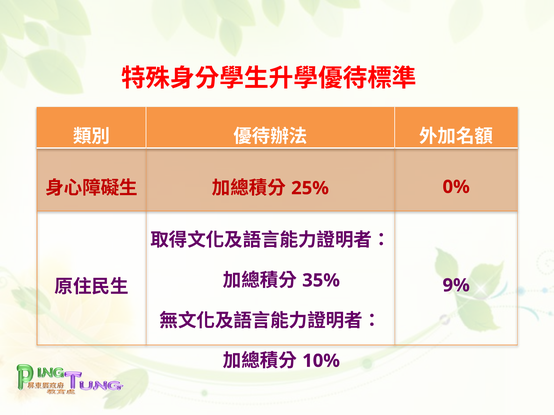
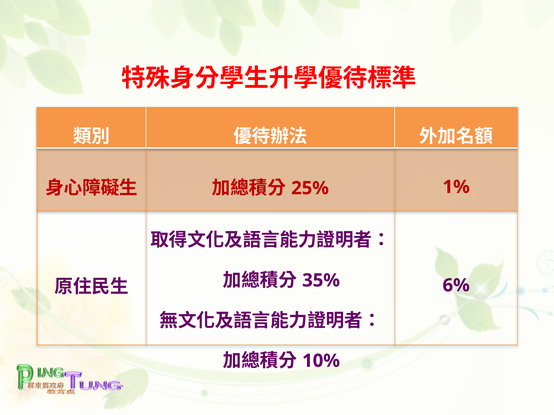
0%: 0% -> 1% (456, 187)
9%: 9% -> 6% (456, 286)
